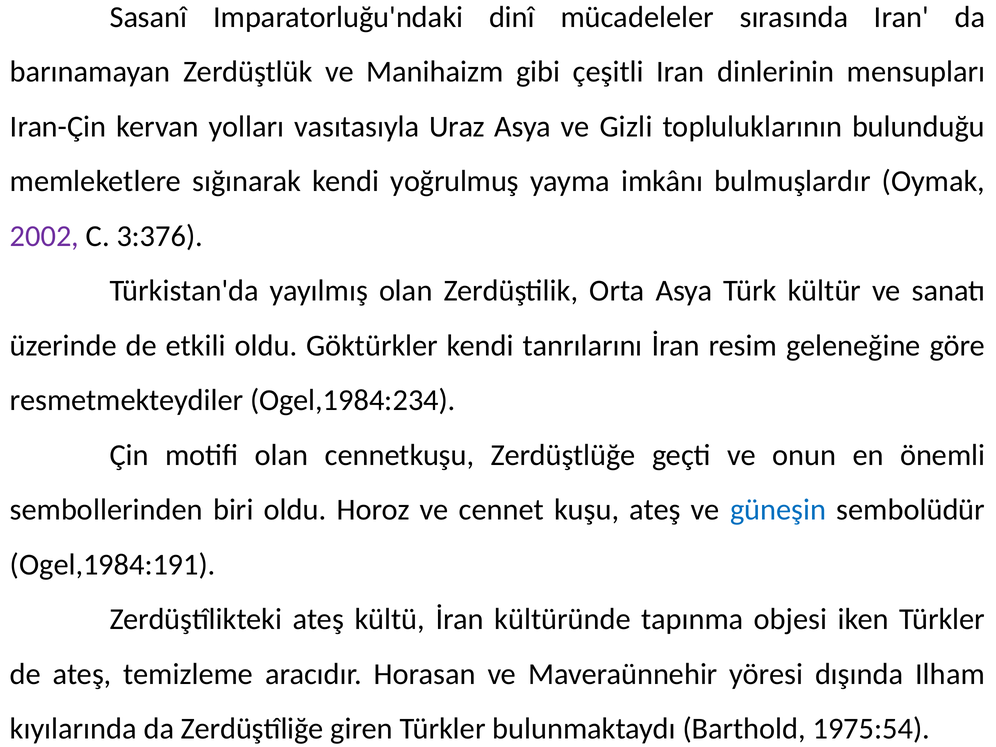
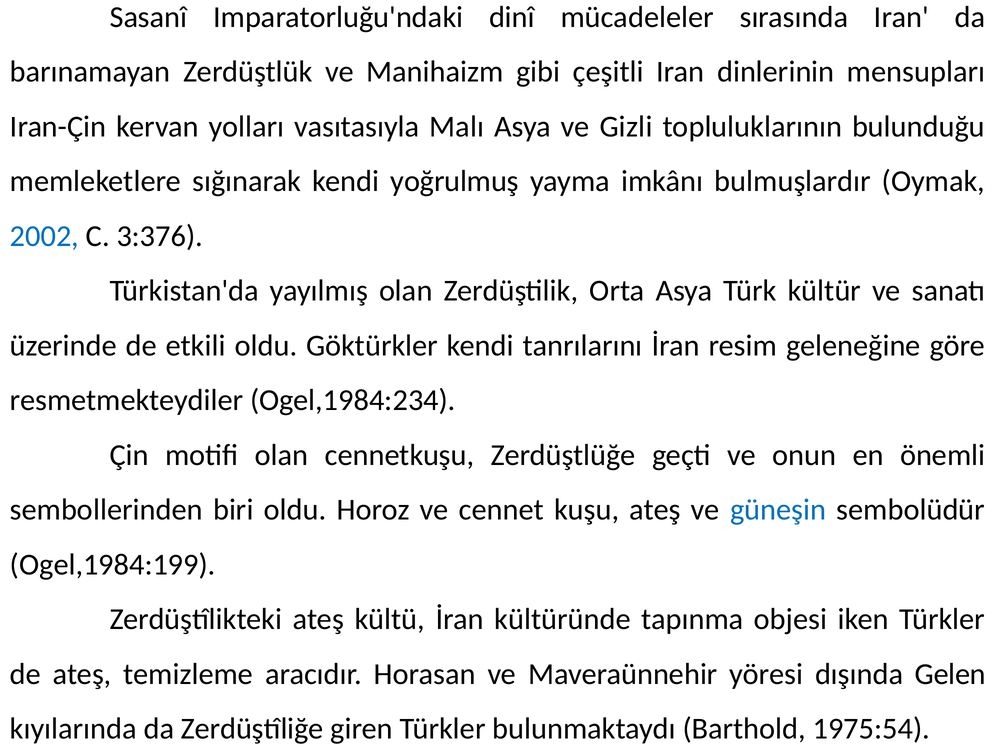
Uraz: Uraz -> Malı (457, 127)
2002 colour: purple -> blue (45, 236)
Ogel,1984:191: Ogel,1984:191 -> Ogel,1984:199 (113, 565)
Ilham: Ilham -> Gelen (950, 674)
